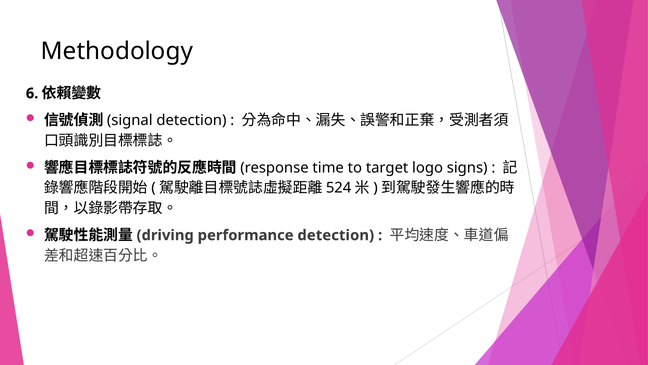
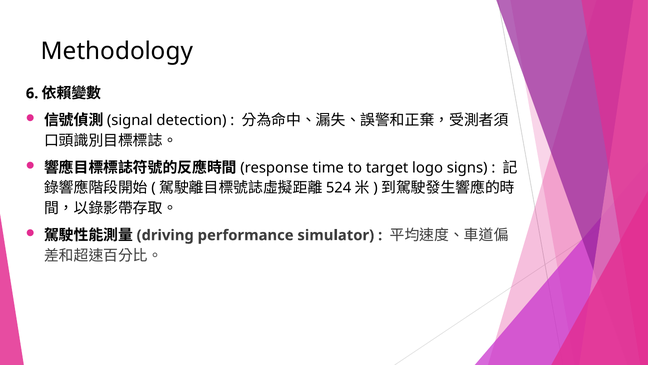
performance detection: detection -> simulator (336, 235)
